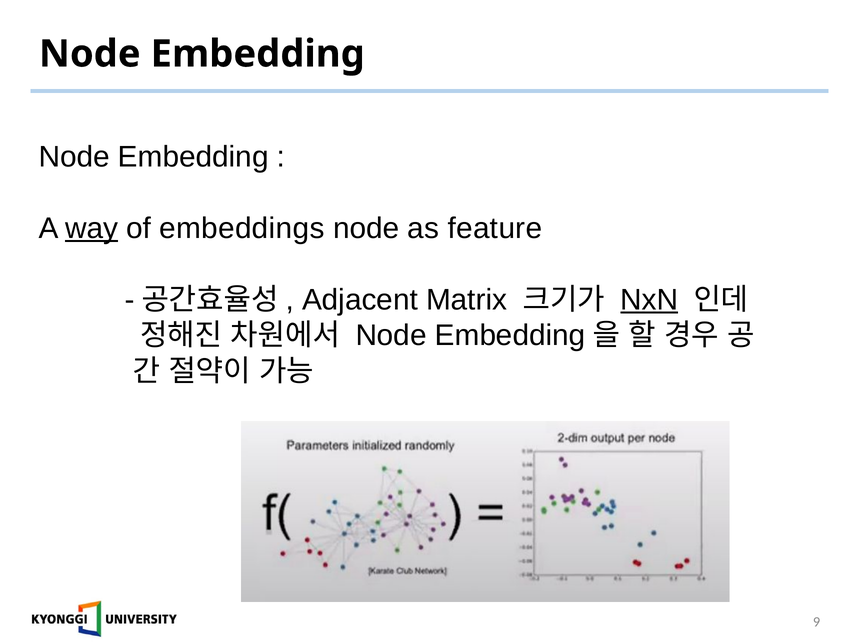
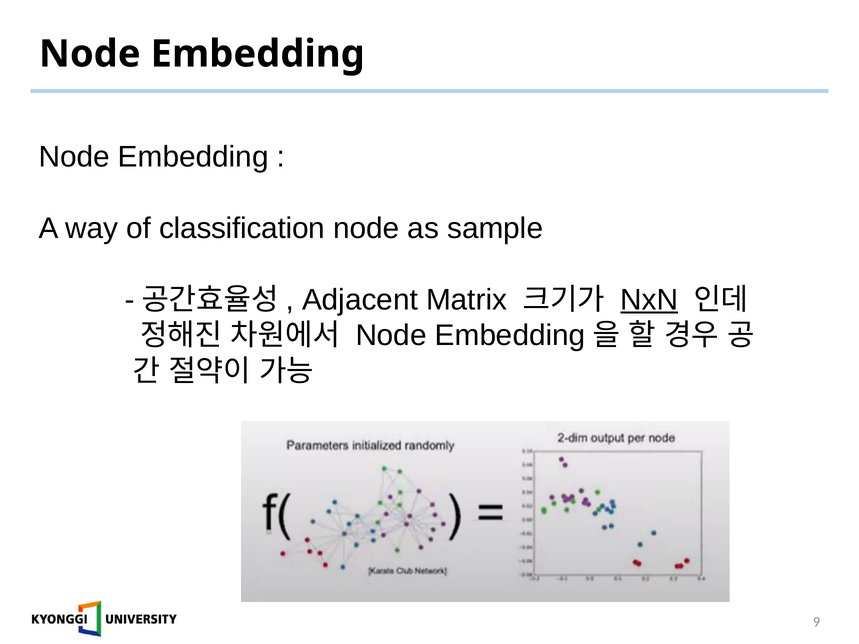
way underline: present -> none (92, 228)
embeddings: embeddings -> classification (242, 228)
feature: feature -> sample (495, 228)
